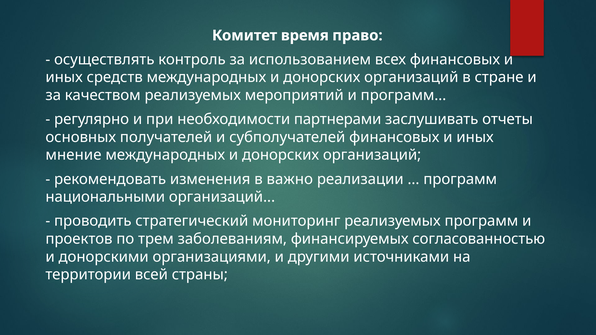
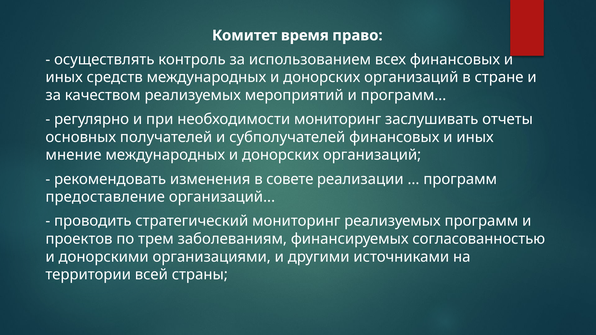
необходимости партнерами: партнерами -> мониторинг (338, 119)
важно: важно -> совете (290, 179)
национальными: национальными -> предоставление (105, 197)
